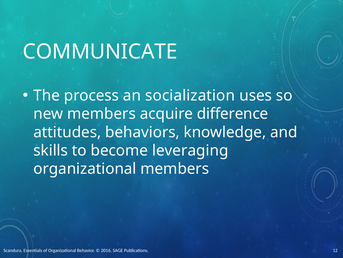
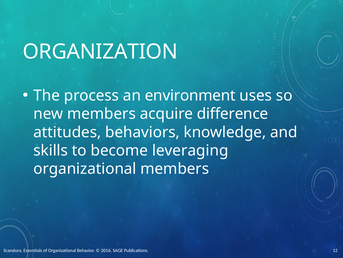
COMMUNICATE: COMMUNICATE -> ORGANIZATION (100, 52)
socialization: socialization -> environment (190, 95)
